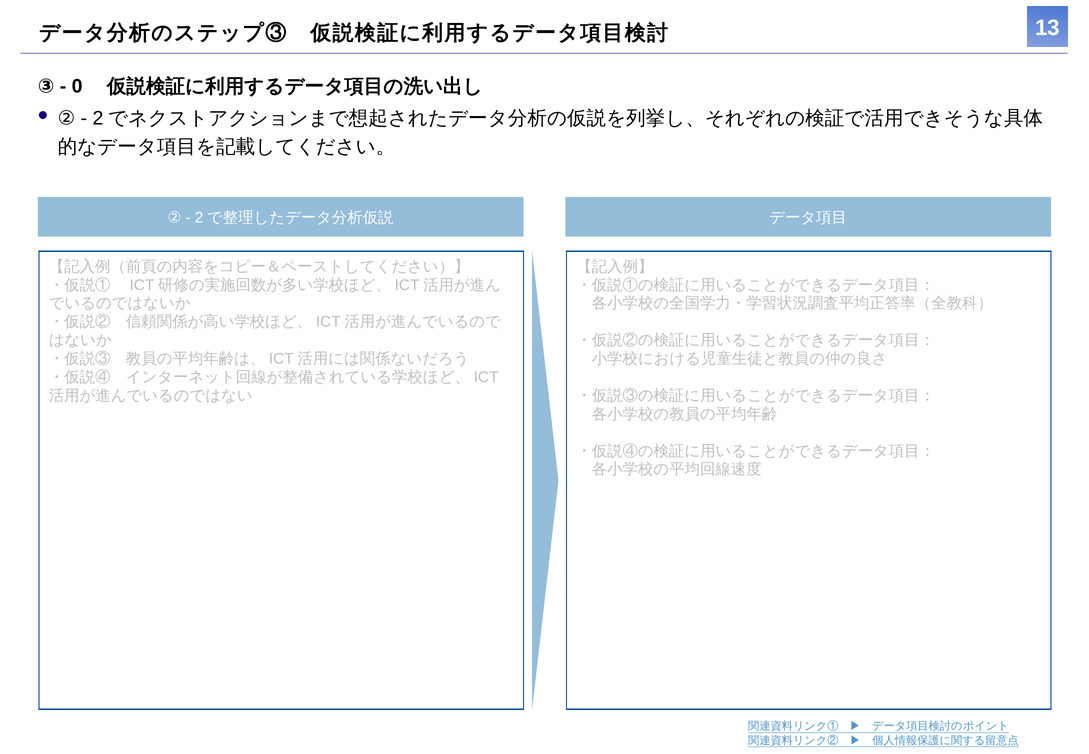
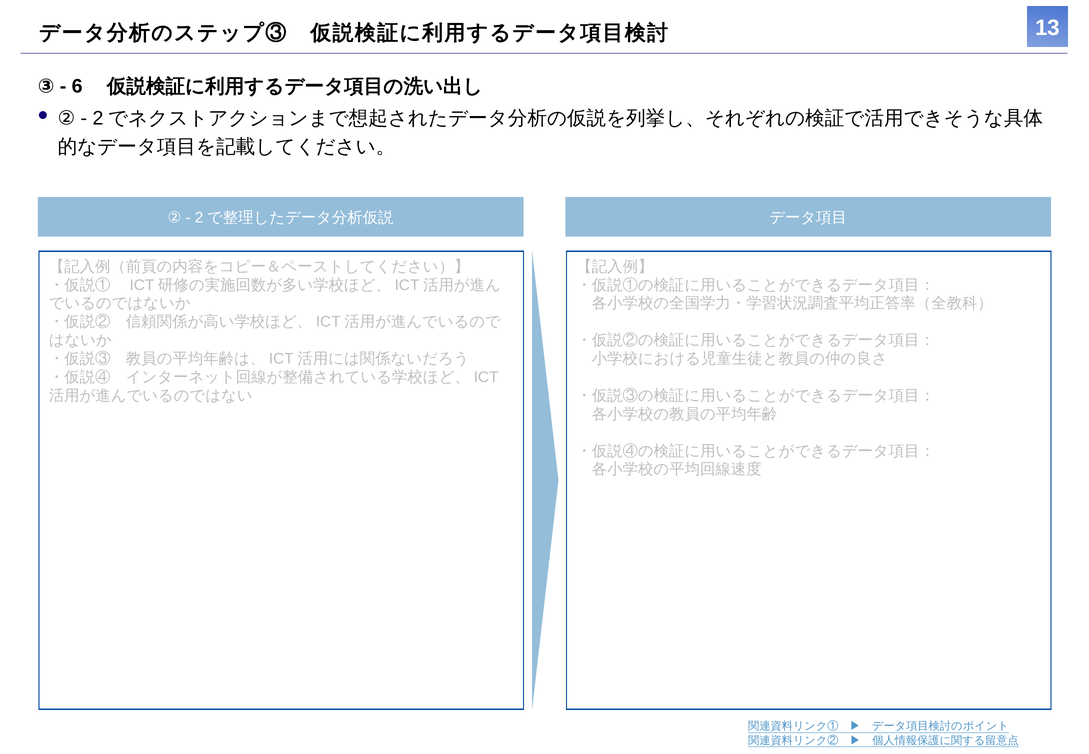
0: 0 -> 6 (77, 86)
